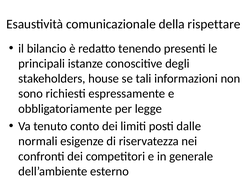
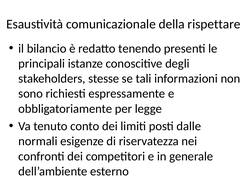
house: house -> stesse (104, 78)
